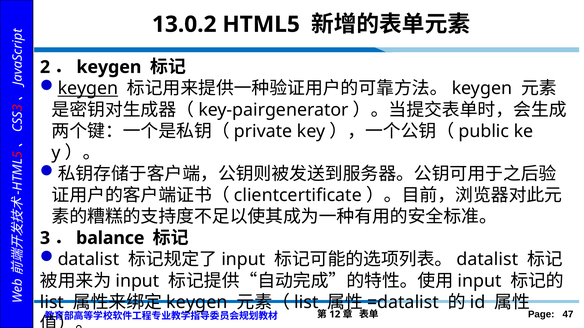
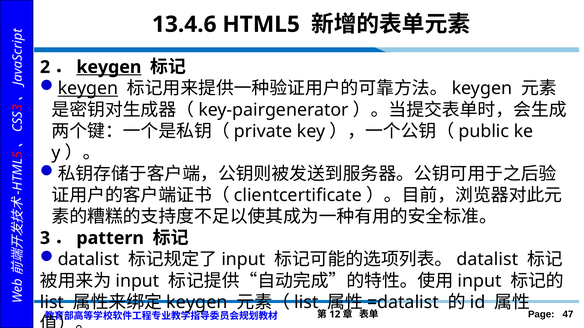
13.0.2: 13.0.2 -> 13.4.6 (184, 24)
keygen underline: none -> present (109, 67)
balance: balance -> pattern (110, 238)
